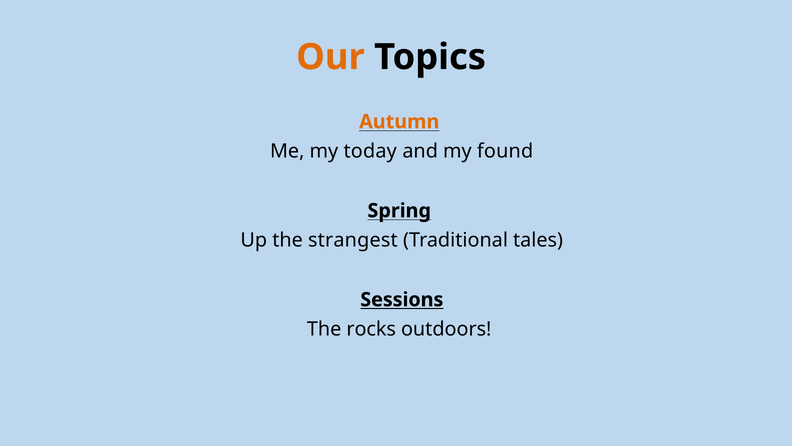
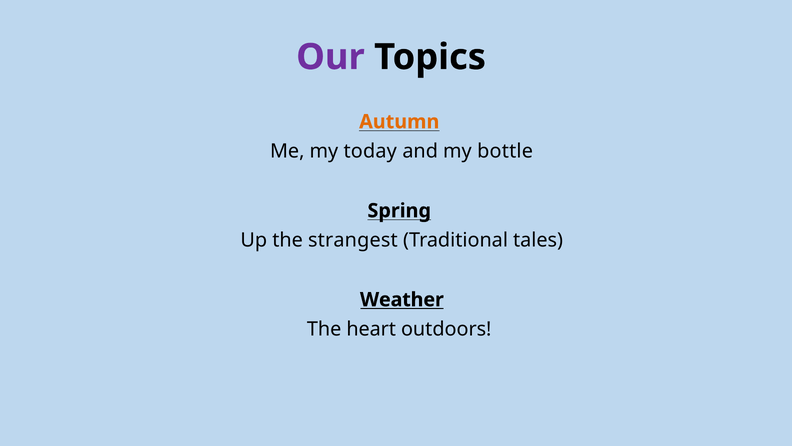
Our colour: orange -> purple (330, 57)
found: found -> bottle (505, 151)
Sessions: Sessions -> Weather (402, 299)
rocks: rocks -> heart (371, 329)
